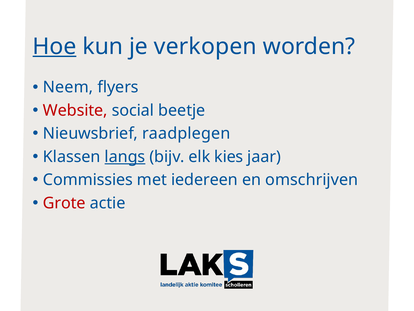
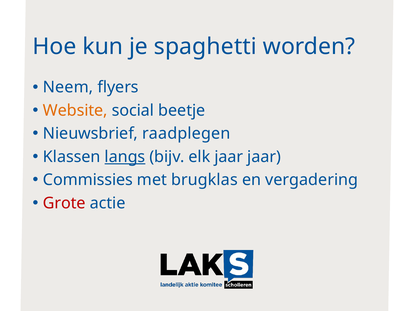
Hoe underline: present -> none (55, 46)
verkopen: verkopen -> spaghetti (205, 46)
Website colour: red -> orange (75, 110)
elk kies: kies -> jaar (229, 157)
iedereen: iedereen -> brugklas (204, 180)
omschrijven: omschrijven -> vergadering (312, 180)
